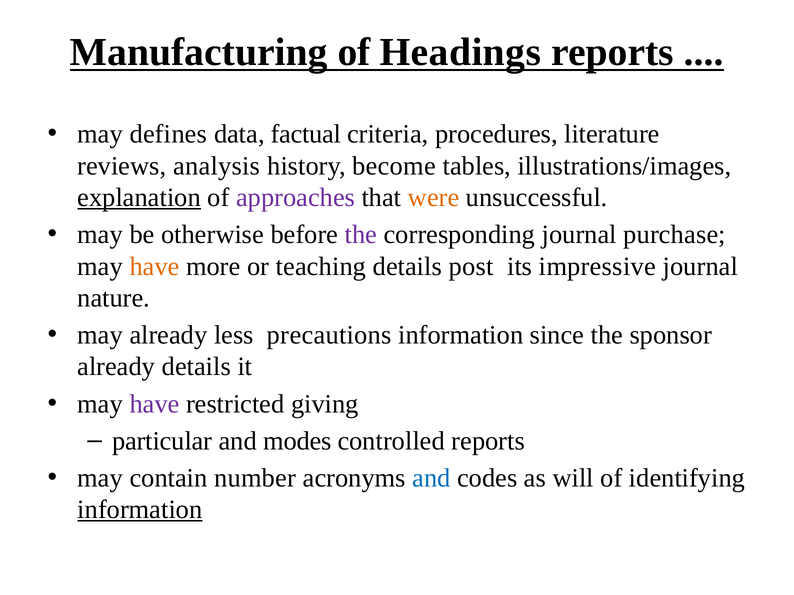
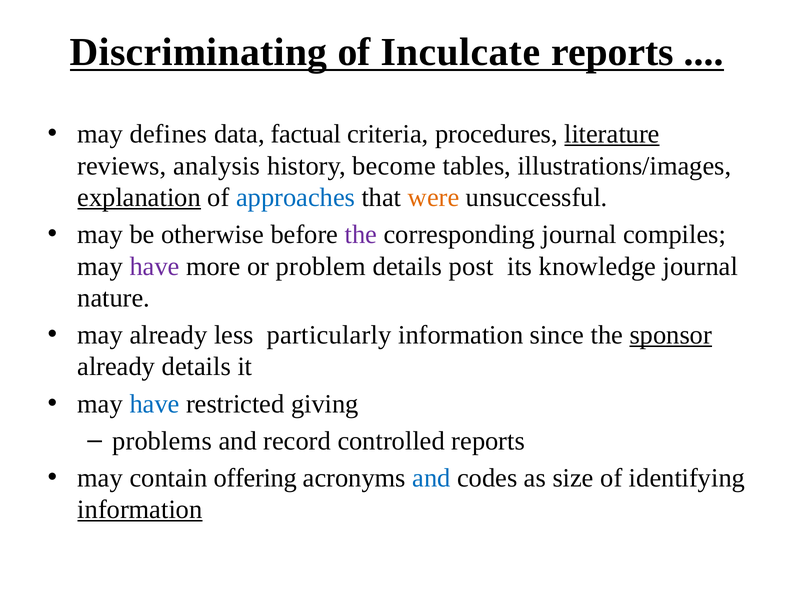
Manufacturing: Manufacturing -> Discriminating (199, 52)
Headings: Headings -> Inculcate (460, 52)
literature underline: none -> present (612, 134)
approaches colour: purple -> blue (296, 198)
purchase: purchase -> compiles (675, 235)
have colour: orange -> purple (155, 267)
teaching: teaching -> problem (321, 267)
impressive: impressive -> knowledge (597, 267)
precautions: precautions -> particularly (329, 335)
sponsor underline: none -> present (671, 335)
have colour: purple -> blue (155, 404)
particular: particular -> problems (162, 441)
modes: modes -> record (297, 441)
number: number -> offering (255, 478)
will: will -> size (573, 478)
